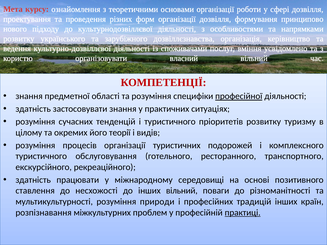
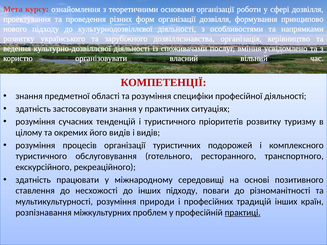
професійної underline: present -> none (239, 96)
його теорії: теорії -> видів (120, 133)
інших вільний: вільний -> підходу (182, 191)
